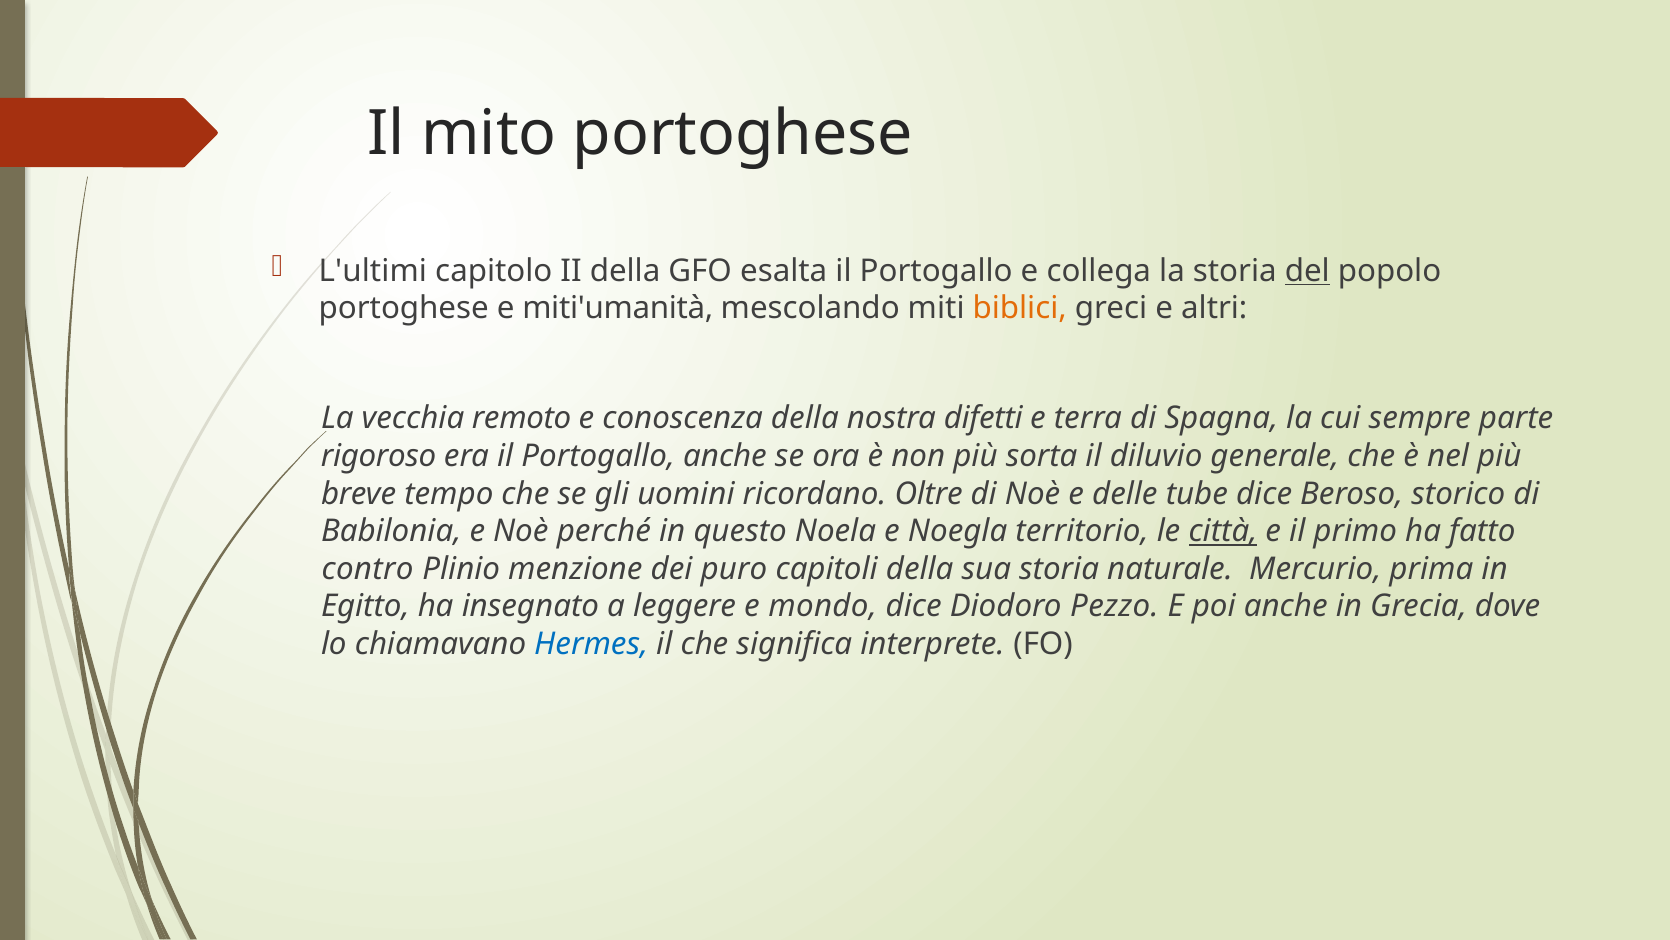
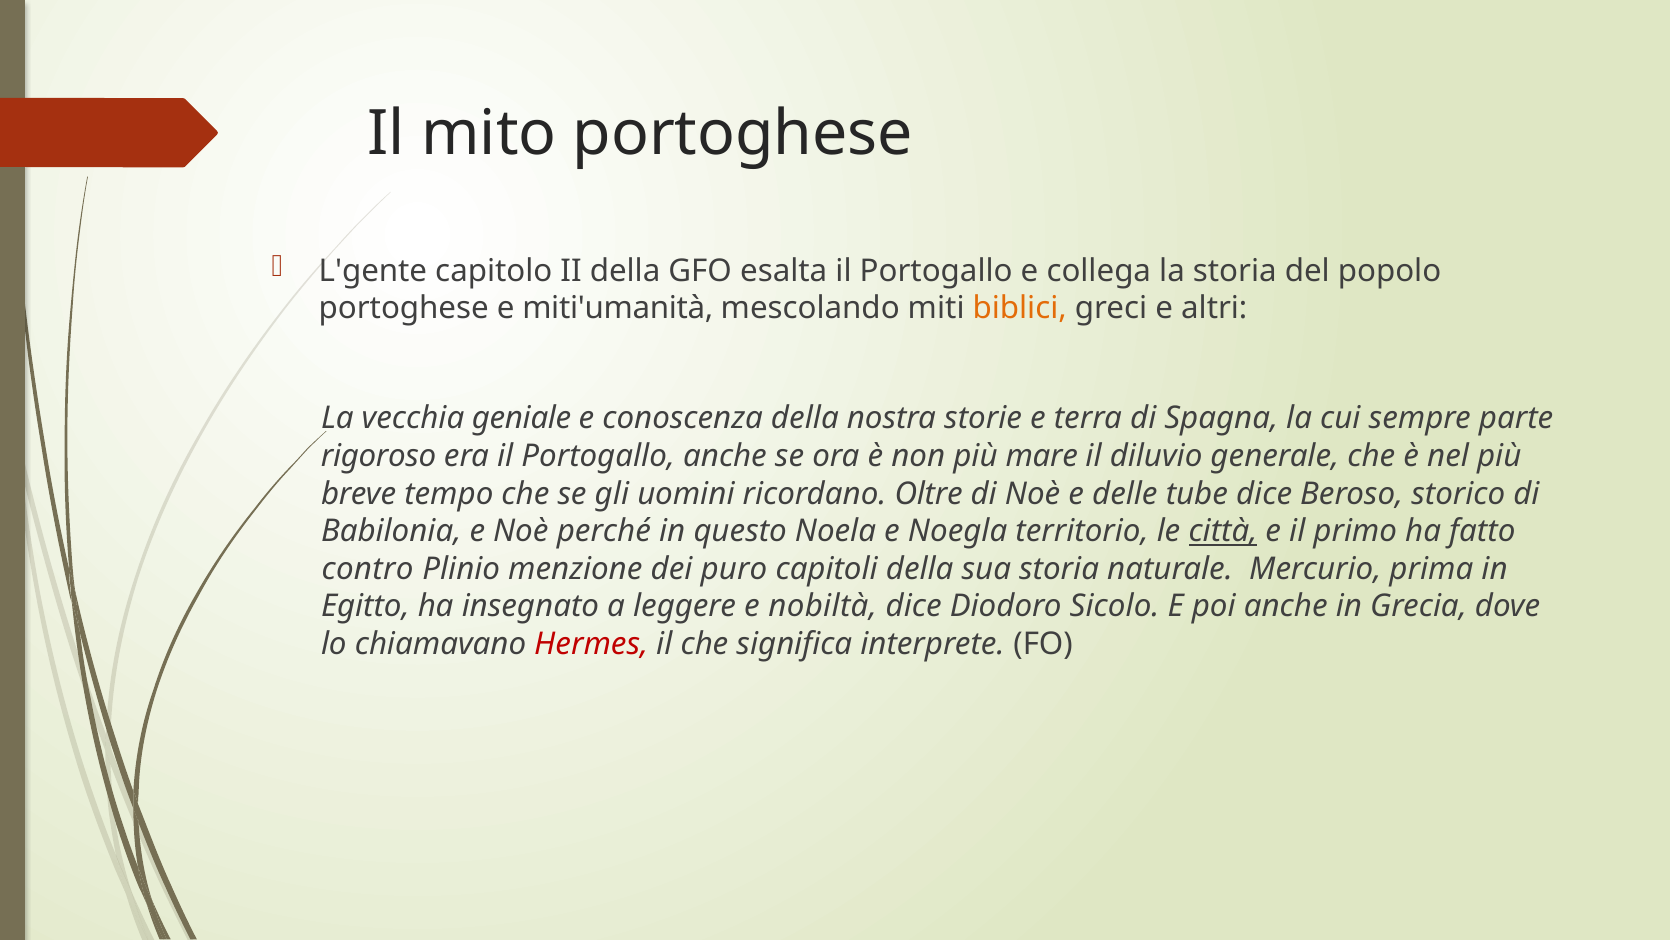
L'ultimi: L'ultimi -> L'gente (373, 271)
del underline: present -> none (1307, 271)
remoto: remoto -> geniale (522, 418)
difetti: difetti -> storie (983, 418)
sorta: sorta -> mare (1042, 456)
mondo: mondo -> nobiltà (823, 606)
Pezzo: Pezzo -> Sicolo (1115, 606)
Hermes colour: blue -> red (591, 644)
